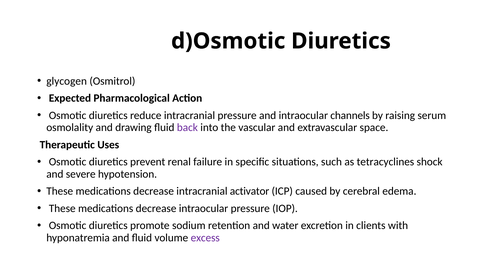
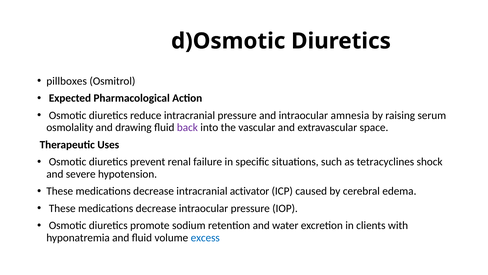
glycogen: glycogen -> pillboxes (67, 81)
channels: channels -> amnesia (350, 115)
excess colour: purple -> blue (205, 237)
